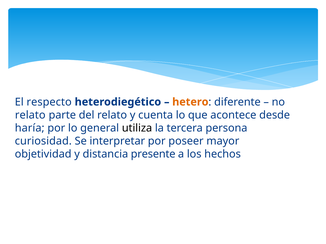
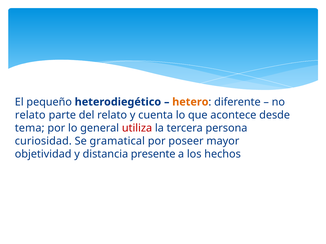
respecto: respecto -> pequeño (49, 102)
haría: haría -> tema (30, 128)
utiliza colour: black -> red (137, 128)
interpretar: interpretar -> gramatical (117, 141)
